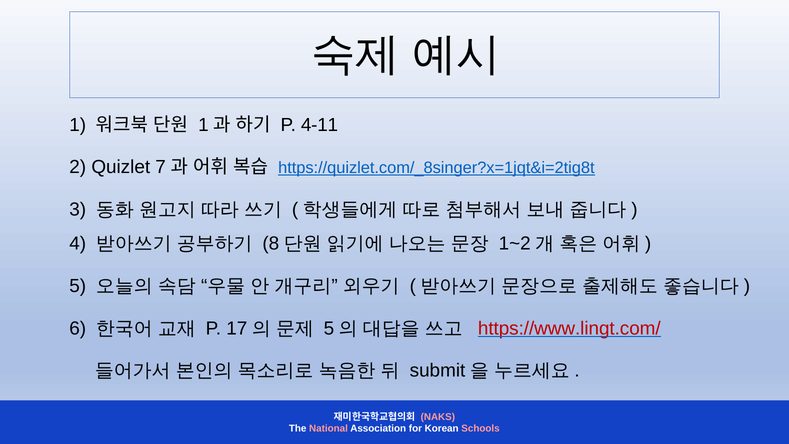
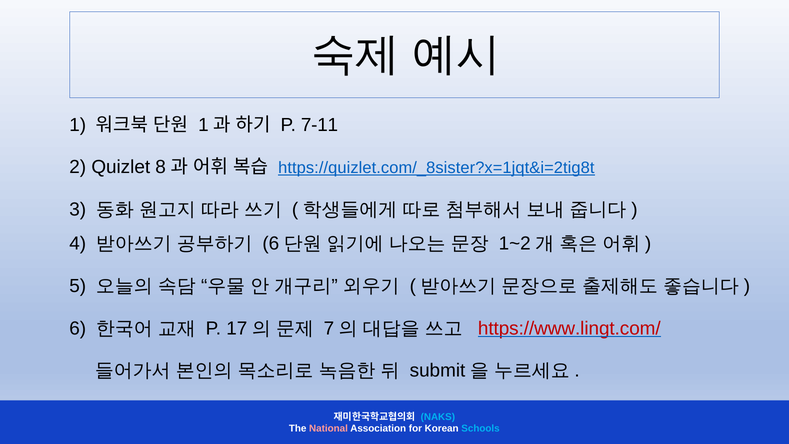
4-11: 4-11 -> 7-11 (320, 125)
7: 7 -> 8 (161, 167)
https://quizlet.com/_8singer?x=1jqt&i=2tig8t: https://quizlet.com/_8singer?x=1jqt&i=2tig8t -> https://quizlet.com/_8sister?x=1jqt&i=2tig8t (436, 168)
8: 8 -> 6 (271, 244)
5: 5 -> 7 (329, 328)
NAKS colour: pink -> light blue (438, 417)
Schools colour: pink -> light blue (480, 429)
